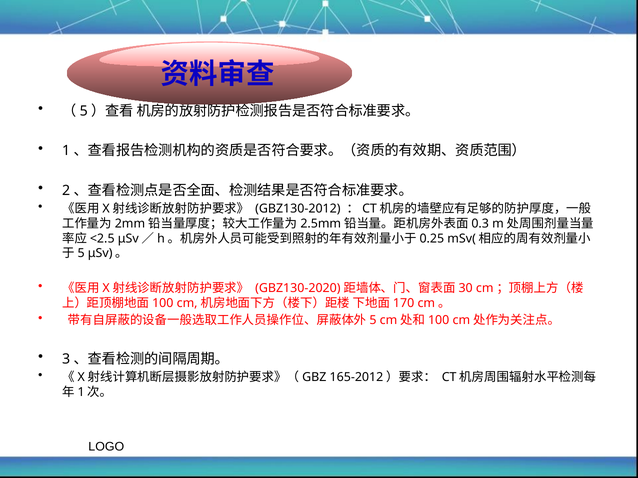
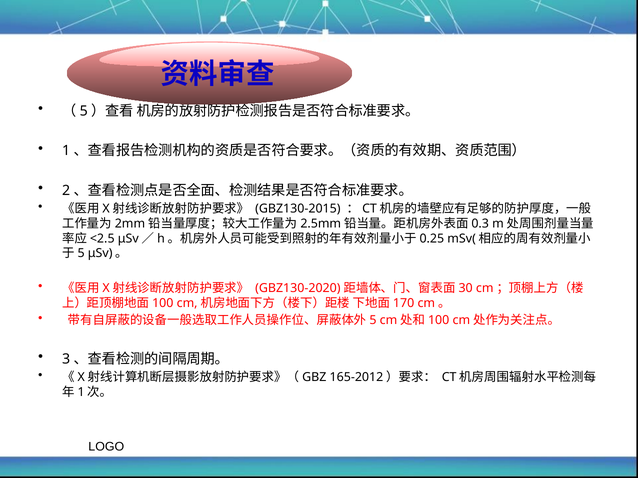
GBZ130-2012: GBZ130-2012 -> GBZ130-2015 (298, 209)
